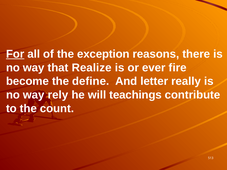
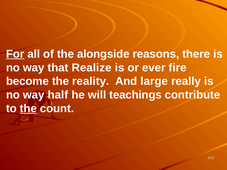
exception: exception -> alongside (103, 54)
define: define -> reality (91, 81)
letter: letter -> large (154, 81)
rely: rely -> half (58, 95)
the underline: none -> present (28, 109)
